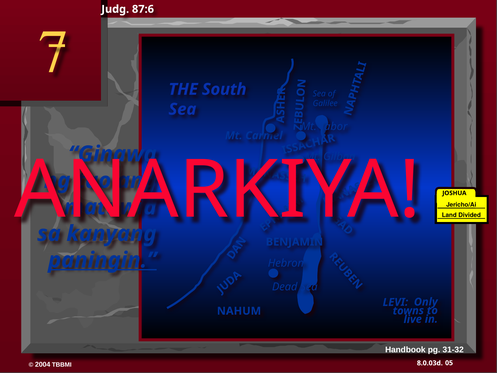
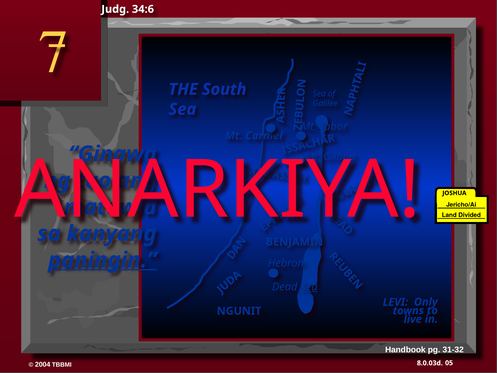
87:6: 87:6 -> 34:6 (143, 9)
Sea underline: none -> present (309, 287)
NAHUM: NAHUM -> NGUNIT (239, 311)
